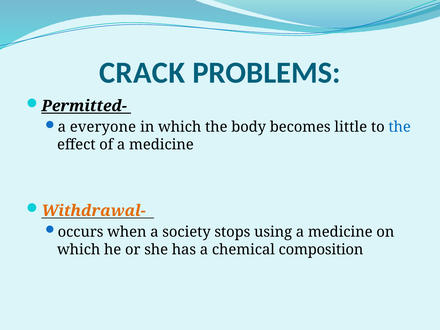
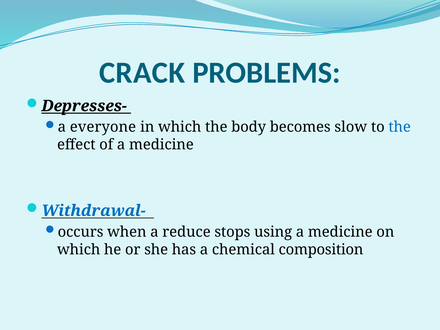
Permitted-: Permitted- -> Depresses- (84, 106)
little: little -> slow (351, 127)
Withdrawal- colour: orange -> blue (94, 211)
society: society -> reduce (186, 232)
